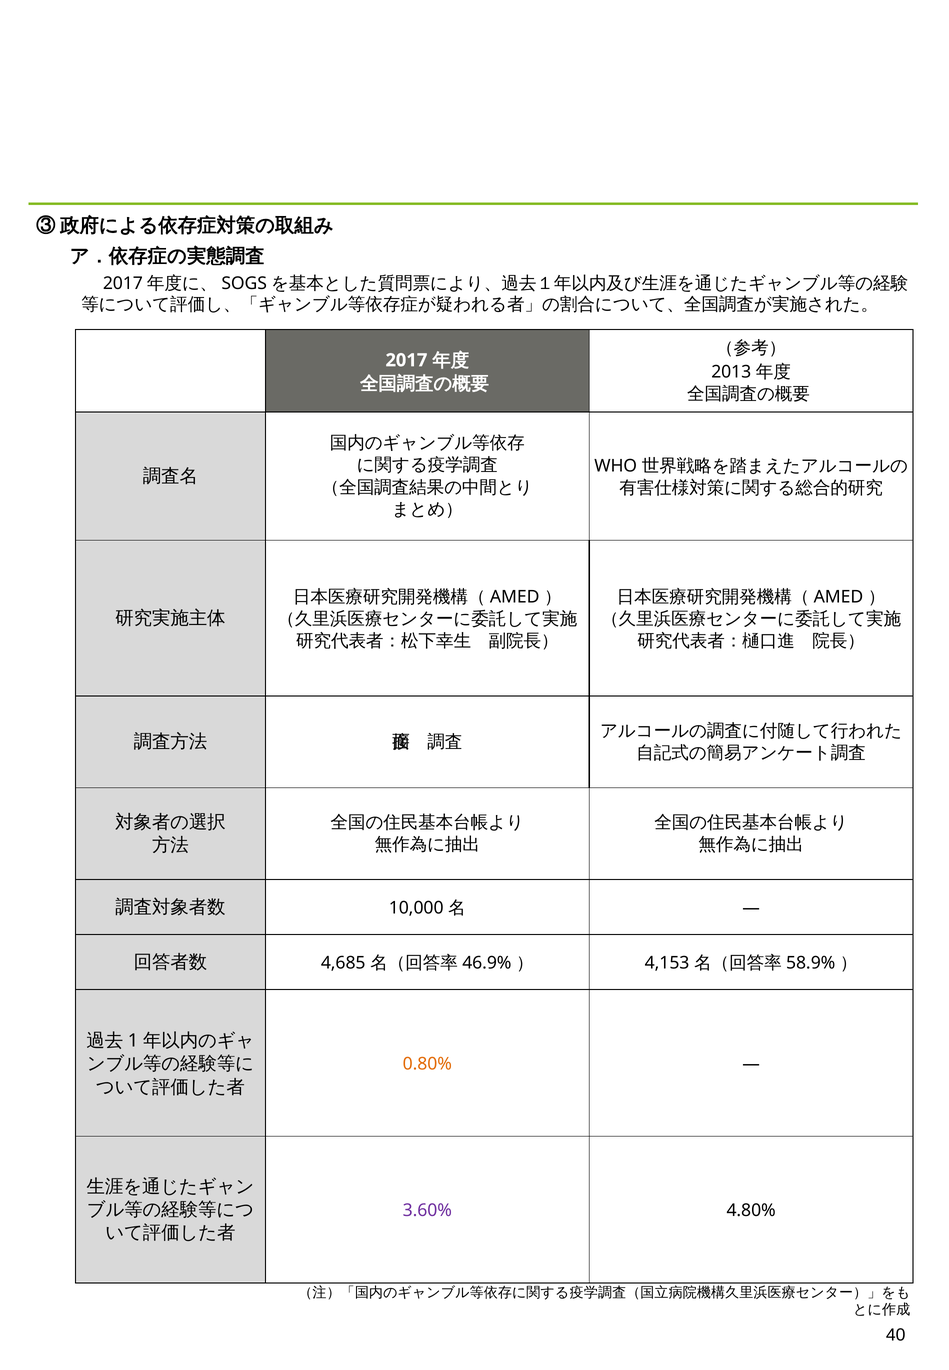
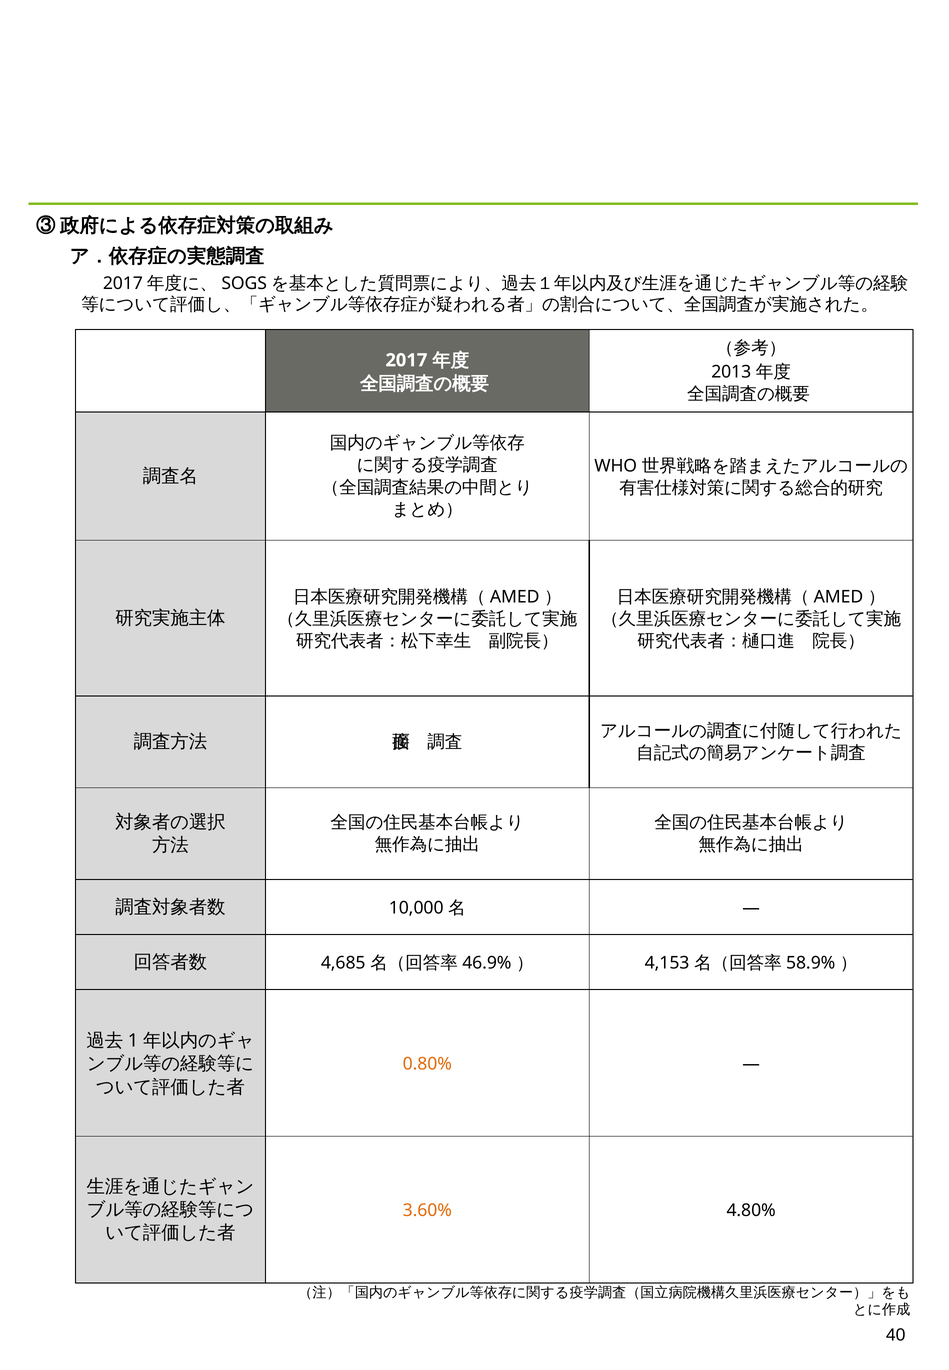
3.60% colour: purple -> orange (427, 1211)
